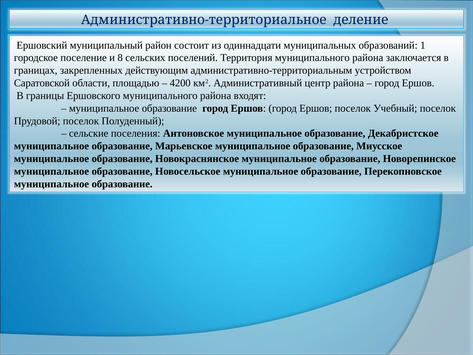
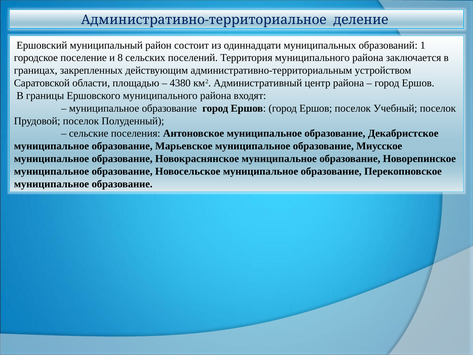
4200: 4200 -> 4380 (180, 83)
